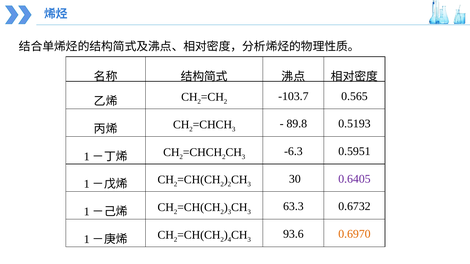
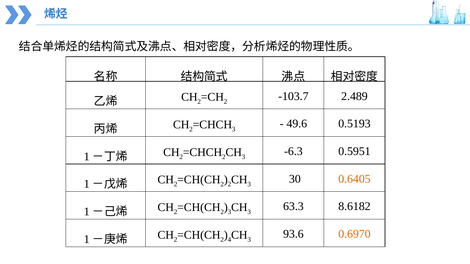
0.565: 0.565 -> 2.489 (354, 96)
89.8: 89.8 -> 49.6 (297, 124)
0.6405 colour: purple -> orange (354, 179)
0.6732: 0.6732 -> 8.6182 (354, 207)
